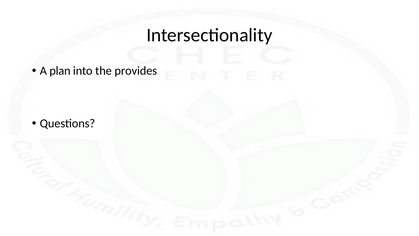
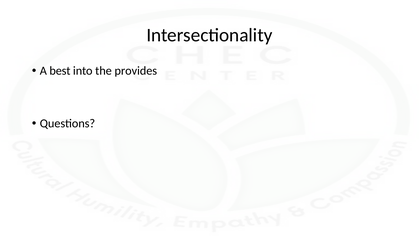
plan: plan -> best (60, 71)
